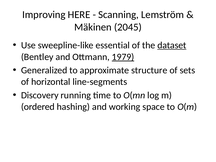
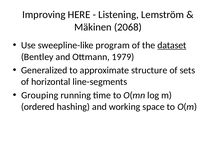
Scanning: Scanning -> Listening (118, 15)
2045: 2045 -> 2068 (128, 27)
essential: essential -> program (113, 45)
1979 underline: present -> none (123, 57)
Discovery: Discovery -> Grouping (40, 95)
